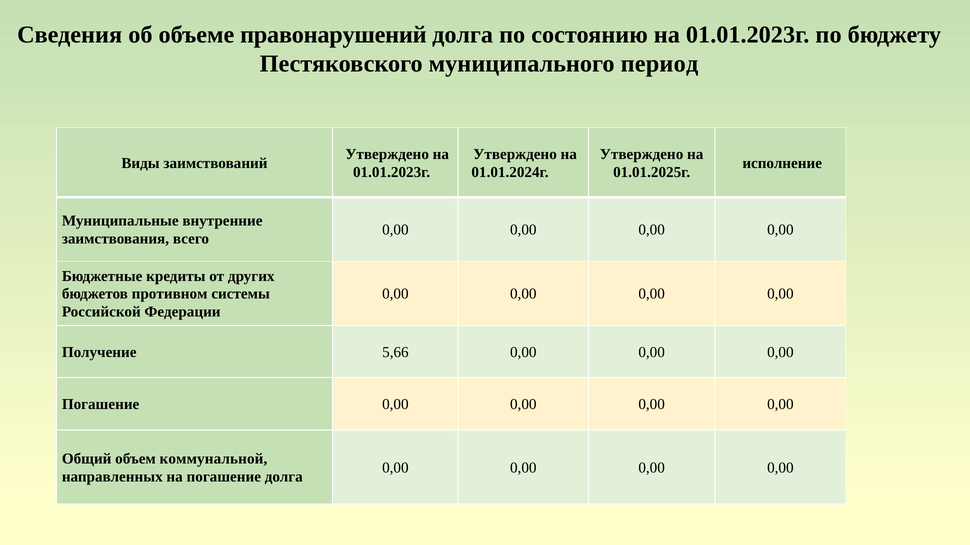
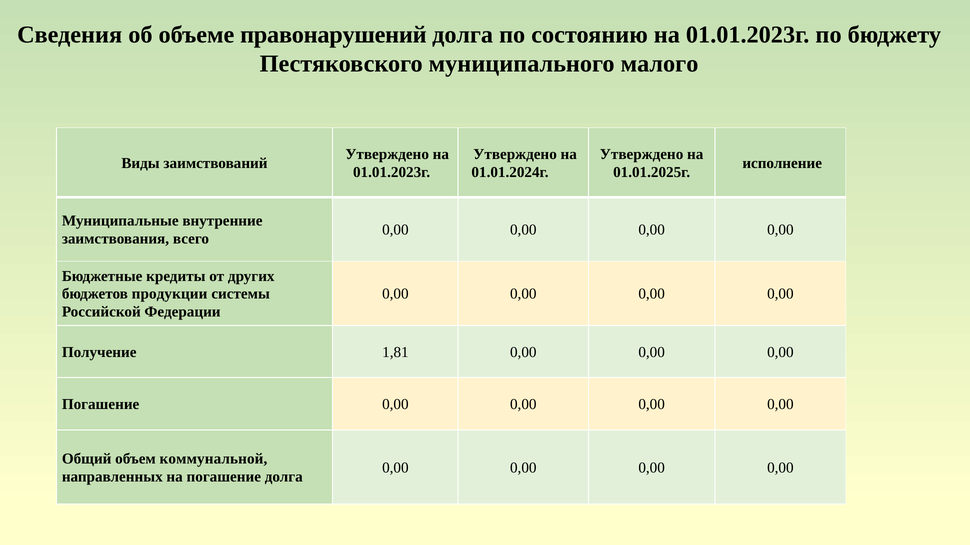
период: период -> малого (660, 64)
противном: противном -> продукции (170, 294)
5,66: 5,66 -> 1,81 (395, 353)
